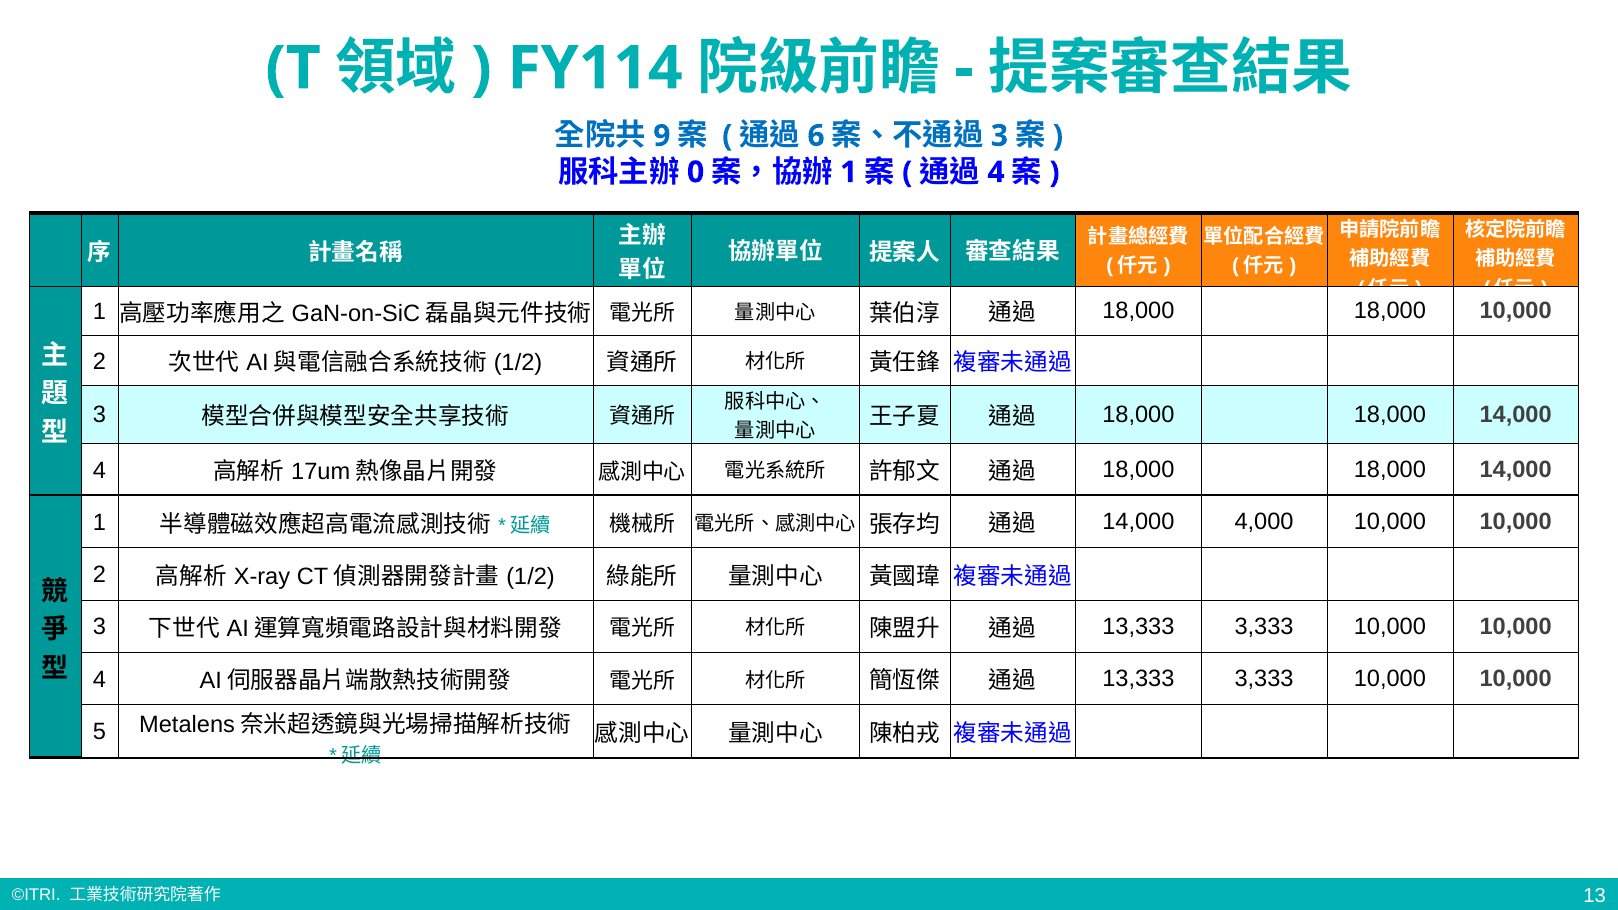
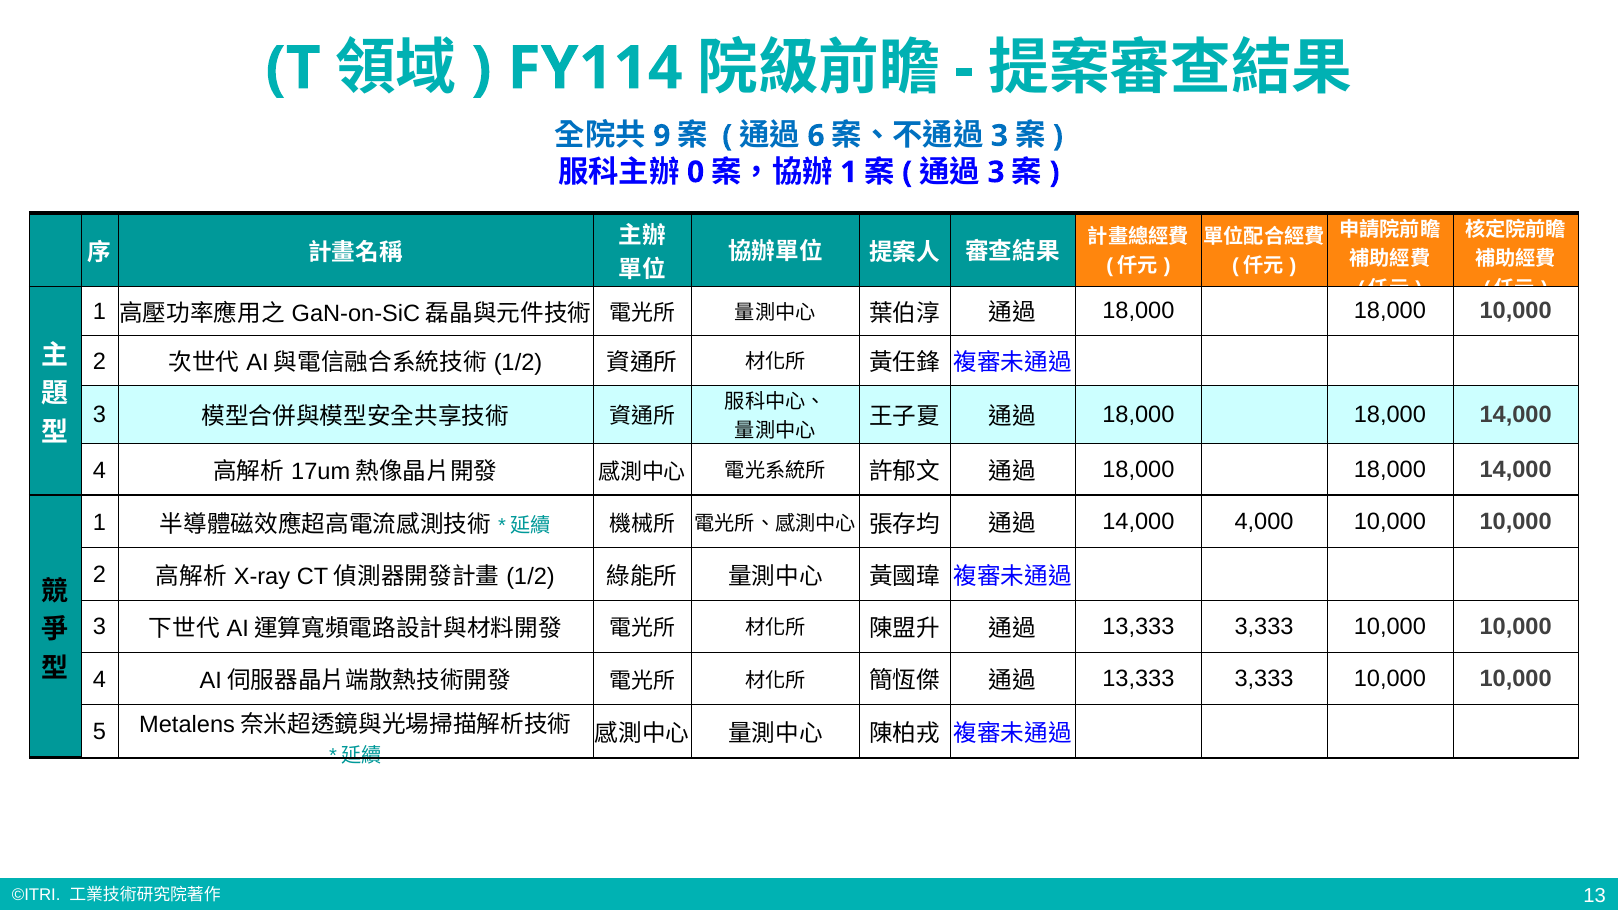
4: 4 -> 3 (996, 172)
